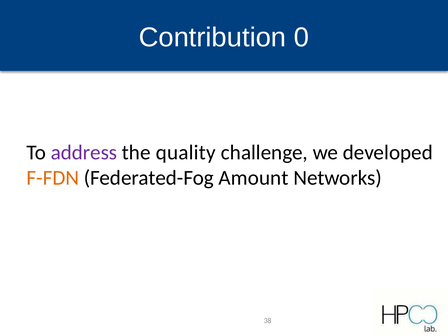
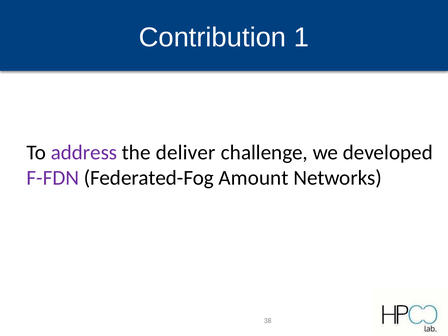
0: 0 -> 1 (301, 37)
quality: quality -> deliver (186, 152)
F-FDN colour: orange -> purple (53, 178)
